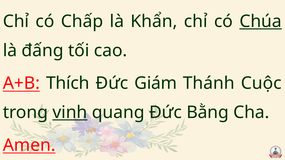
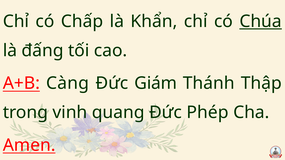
Thích: Thích -> Càng (68, 83)
Cuộc: Cuộc -> Thập (261, 83)
vinh underline: present -> none (70, 113)
Bằng: Bằng -> Phép (208, 113)
